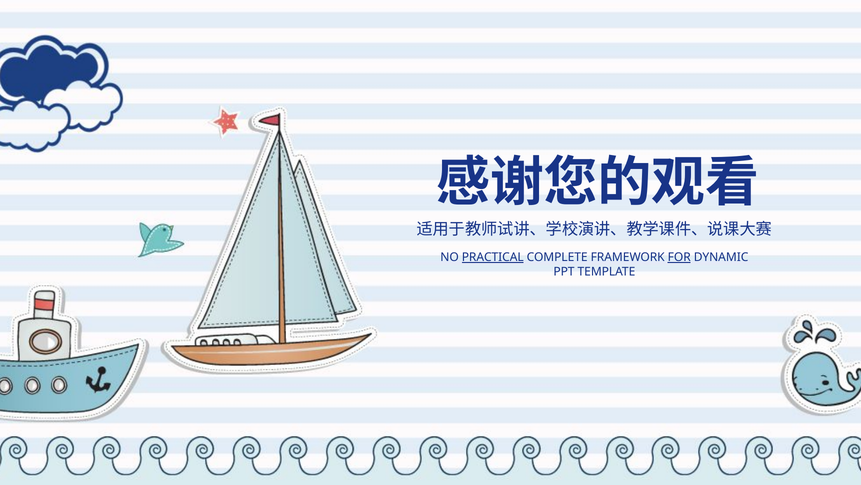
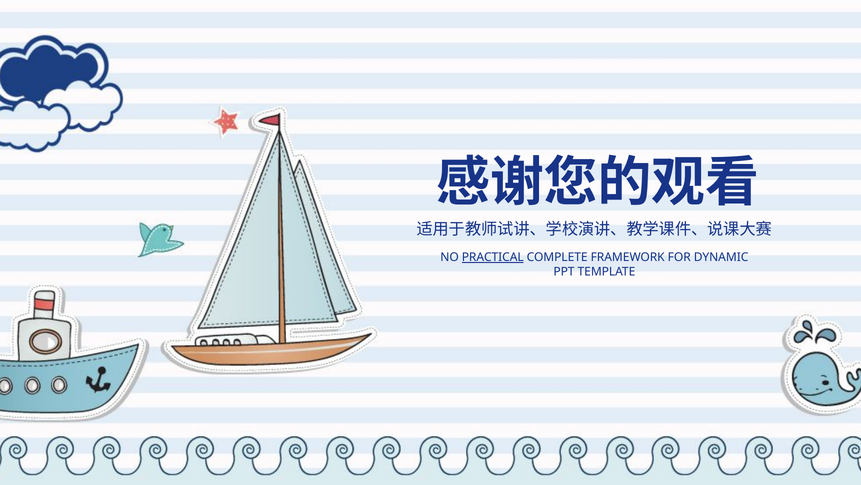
FOR underline: present -> none (679, 257)
